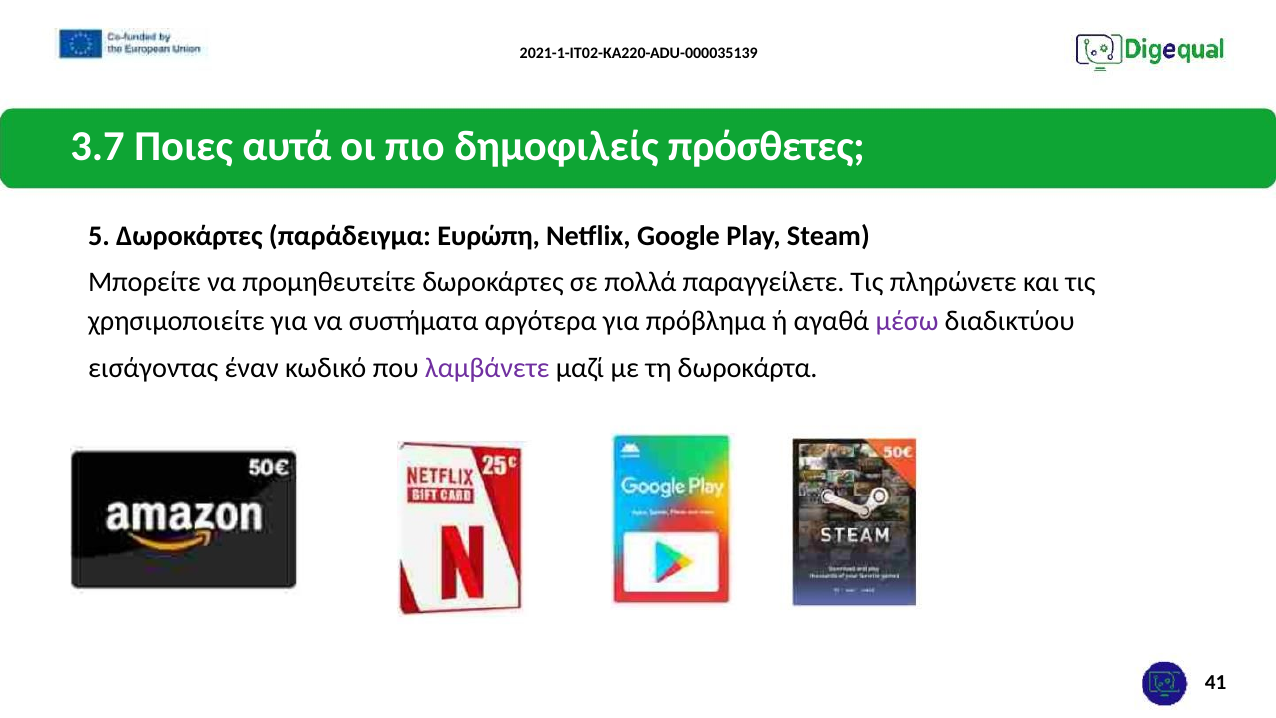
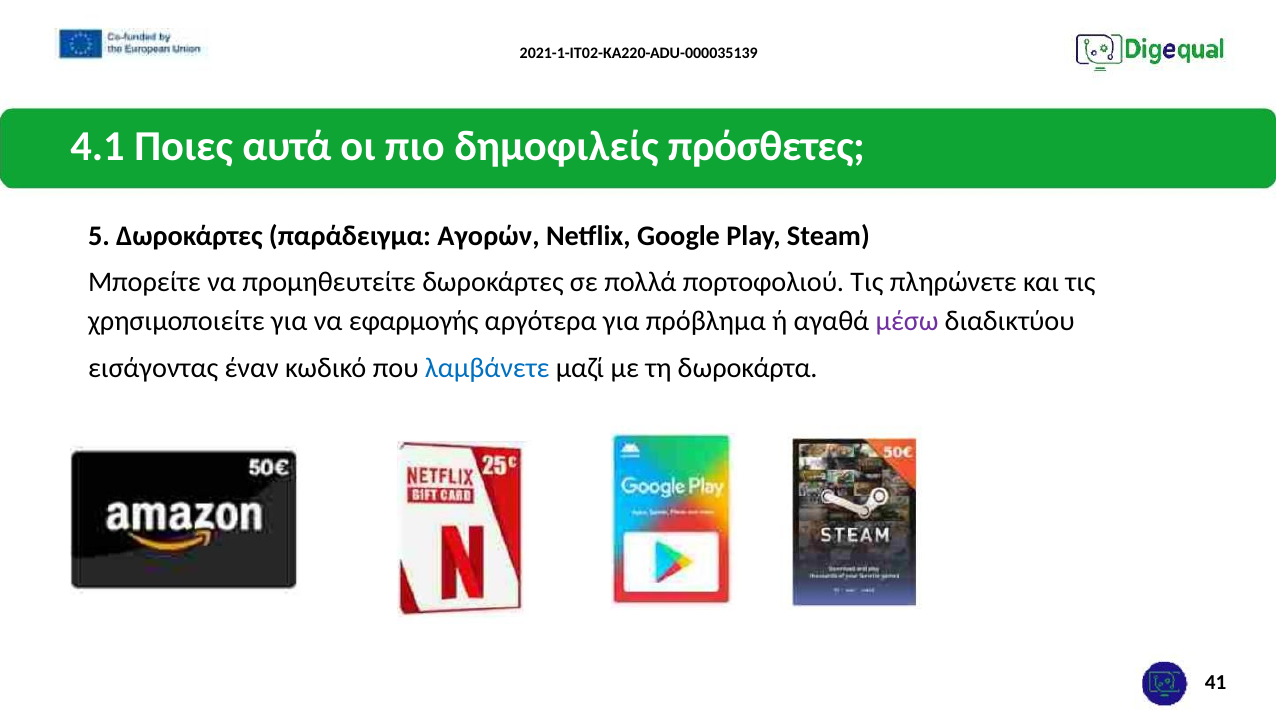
3.7: 3.7 -> 4.1 (98, 147)
Ευρώπη: Ευρώπη -> Αγορών (488, 236)
παραγγείλετε: παραγγείλετε -> πορτοφολιού (763, 282)
συστήματα: συστήματα -> εφαρμογής (414, 321)
λαμβάνετε colour: purple -> blue (487, 368)
